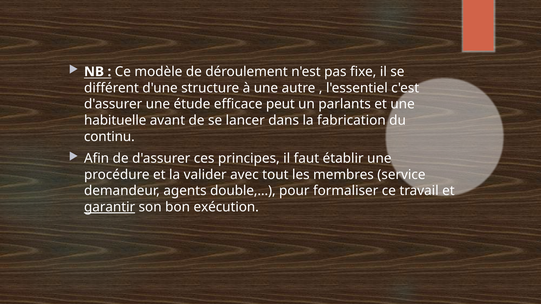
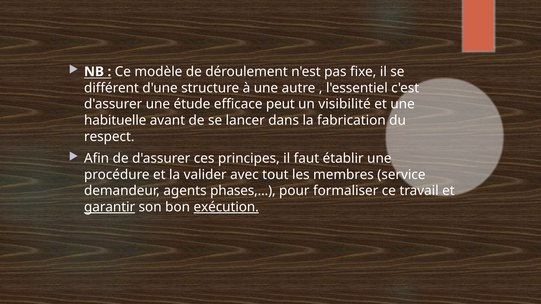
parlants: parlants -> visibilité (345, 104)
continu: continu -> respect (109, 137)
double: double -> phases (243, 191)
exécution underline: none -> present (226, 207)
